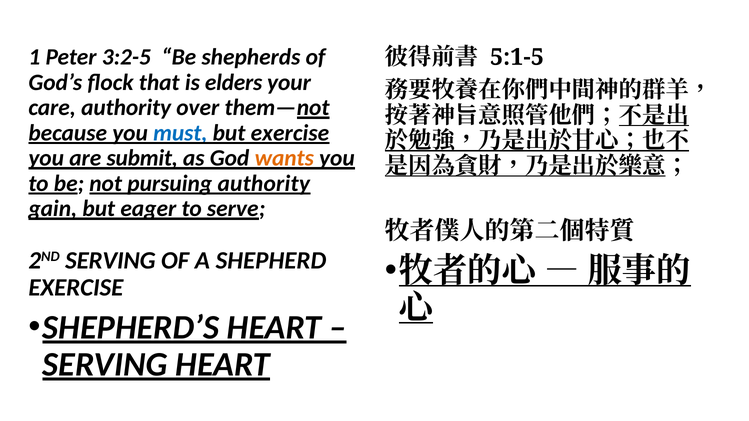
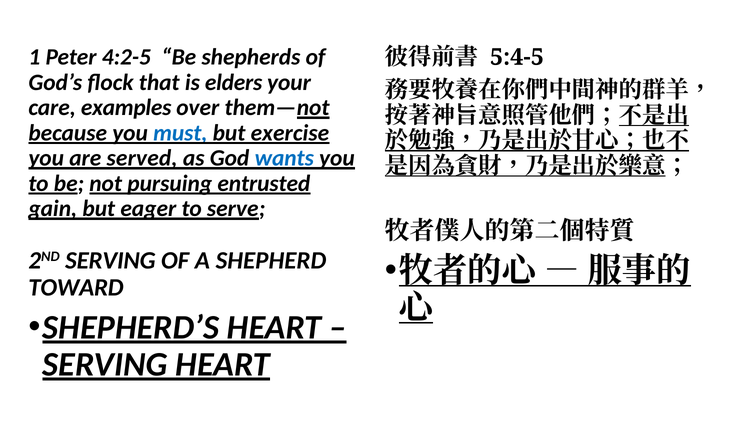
3:2-5: 3:2-5 -> 4:2-5 (126, 57)
5:1-5: 5:1-5 -> 5:4-5 (517, 57)
care authority: authority -> examples (126, 108)
submit: submit -> served (142, 158)
wants colour: orange -> blue (284, 158)
pursuing authority: authority -> entrusted (264, 184)
EXERCISE: EXERCISE -> TOWARD (76, 288)
